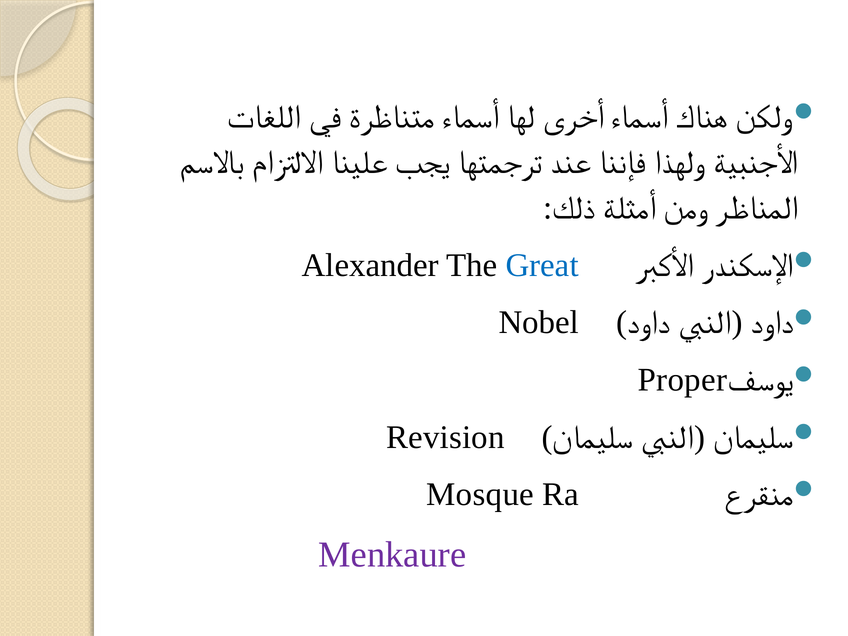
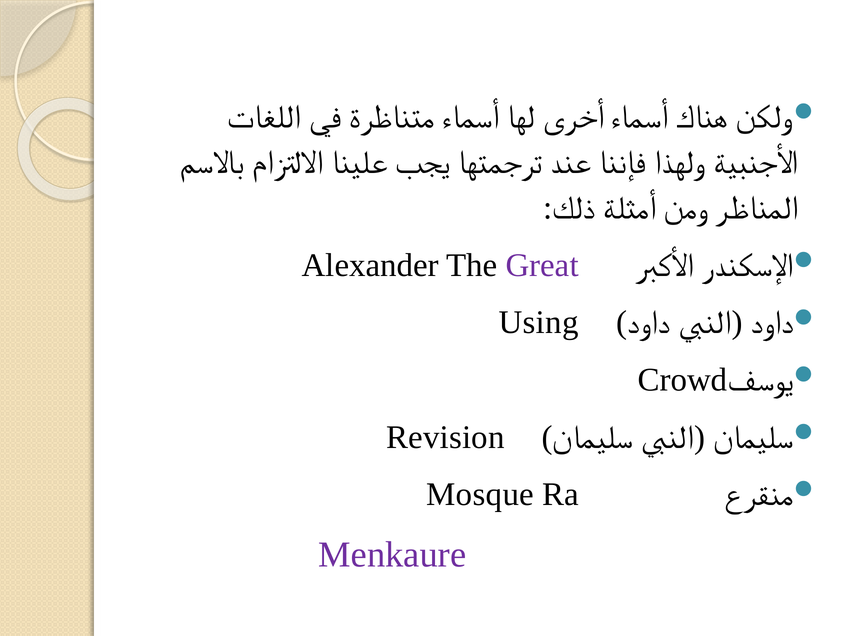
Great colour: blue -> purple (542, 265)
Nobel: Nobel -> Using (539, 323)
Proper: Proper -> Crowd (683, 380)
